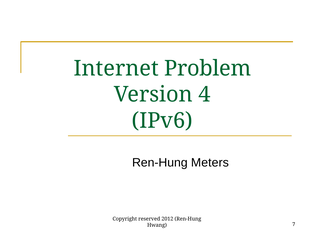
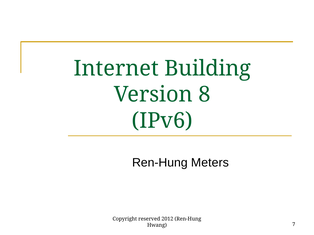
Problem: Problem -> Building (208, 69)
4: 4 -> 8 (205, 95)
